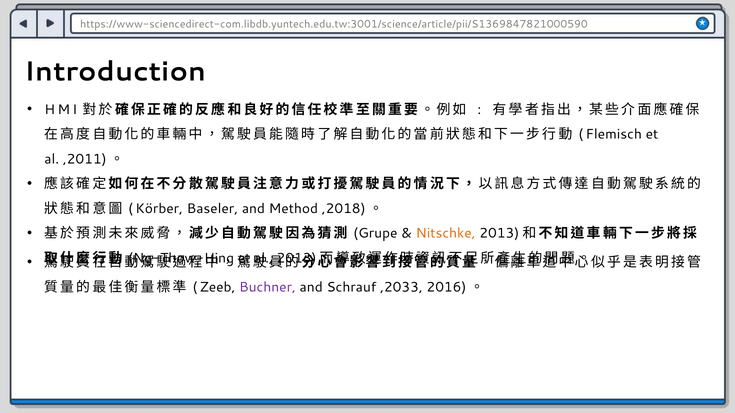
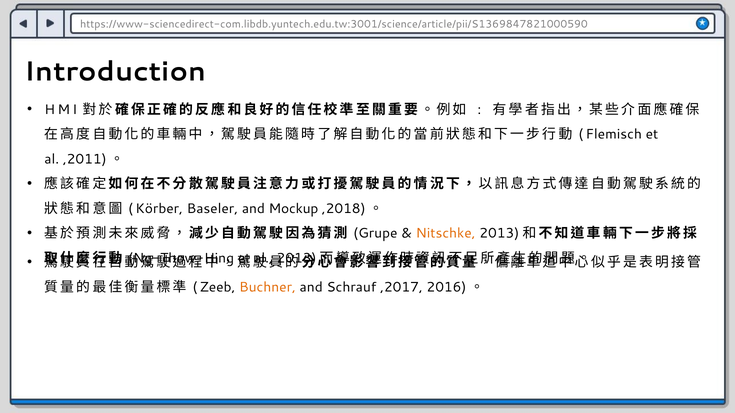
Method: Method -> Mockup (293, 209)
Buchner colour: purple -> orange (267, 287)
,2033: ,2033 -> ,2017 (401, 287)
